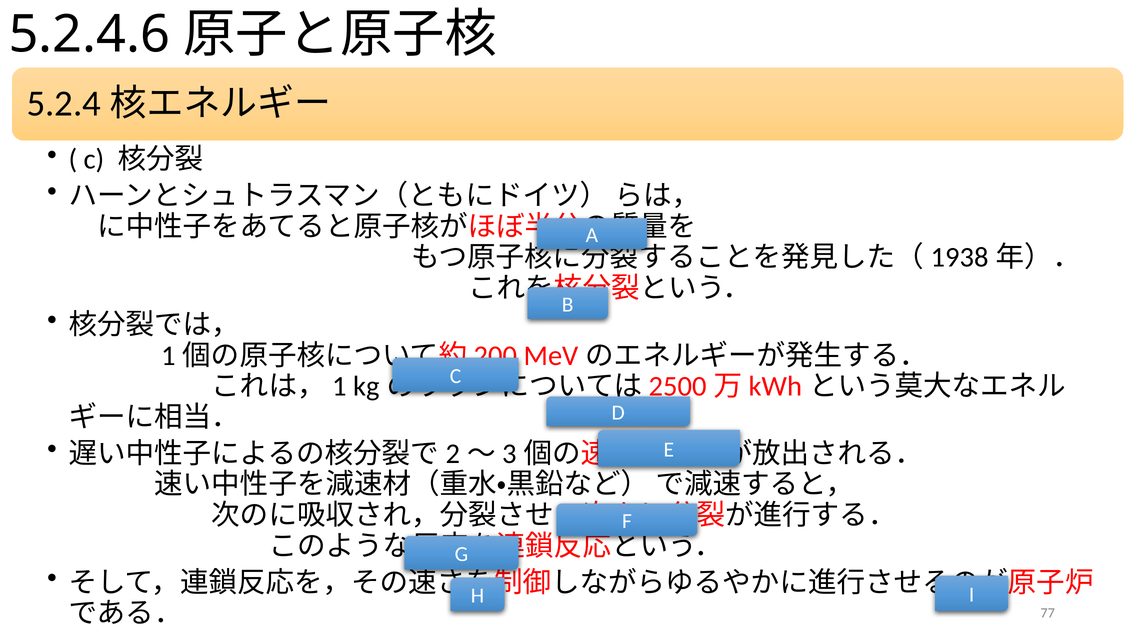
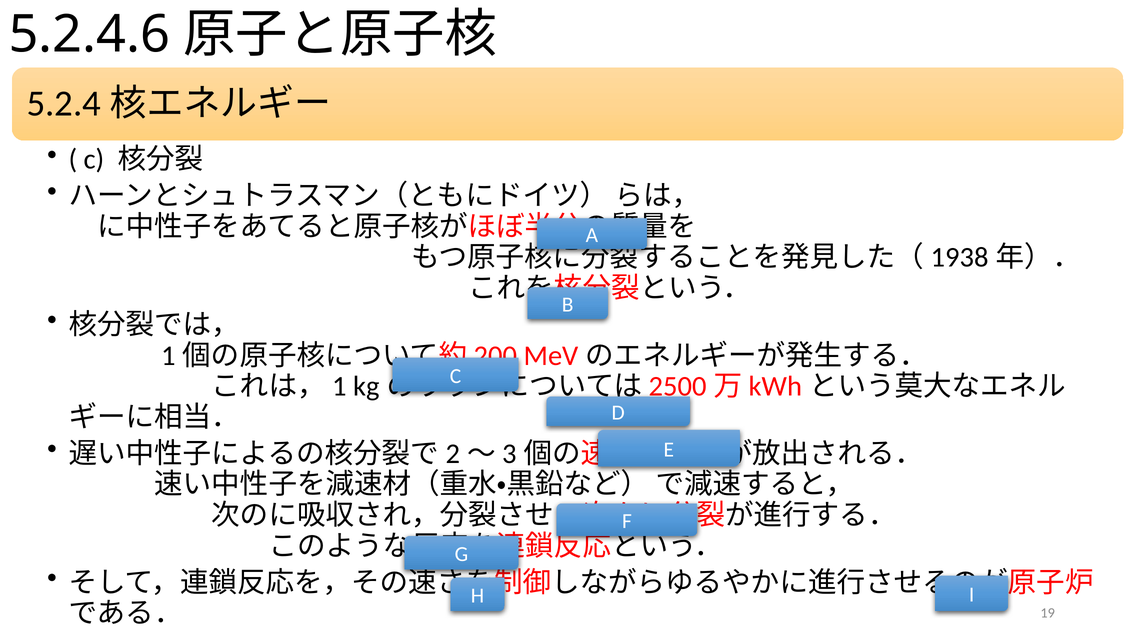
77: 77 -> 19 (1048, 613)
